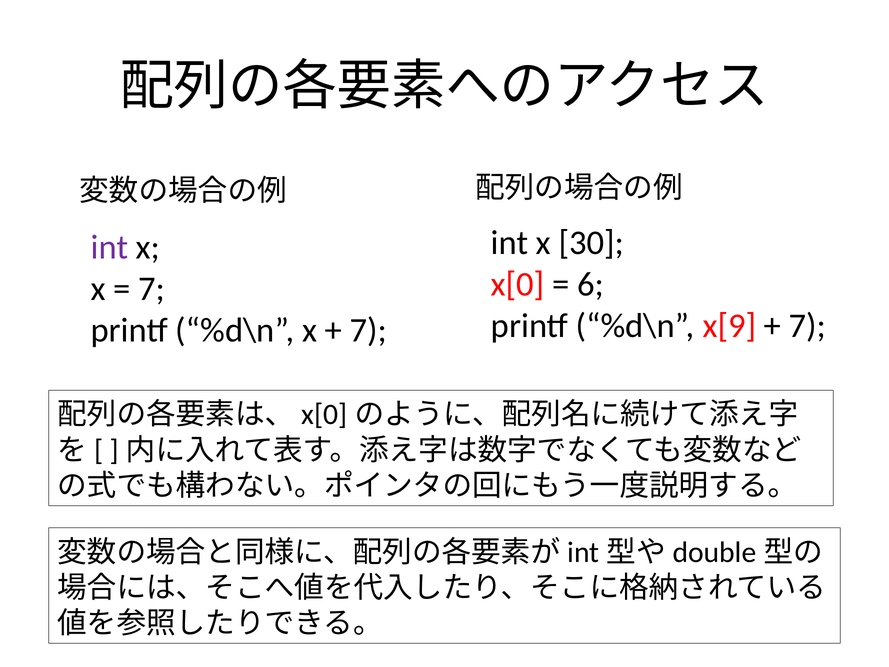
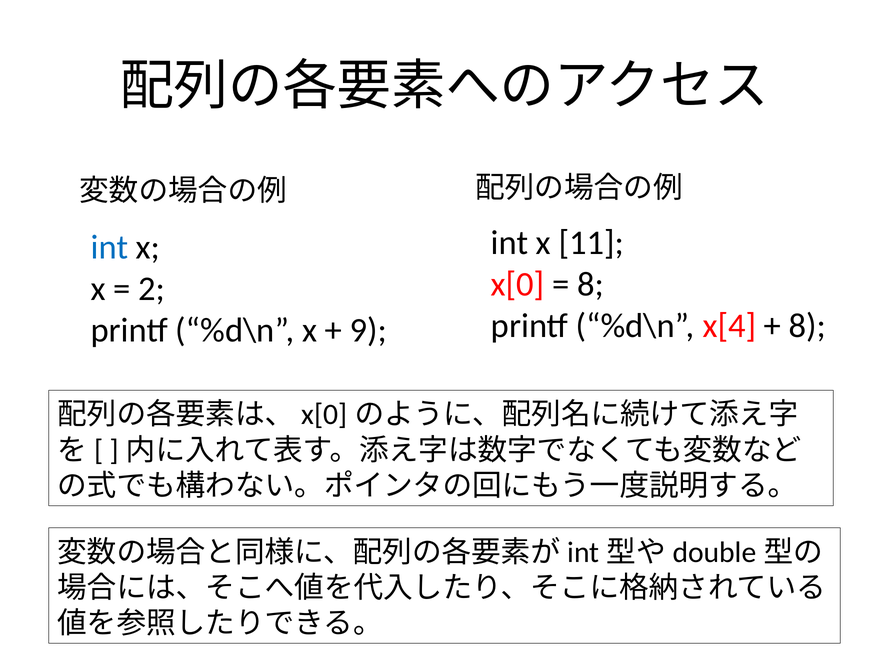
30: 30 -> 11 (591, 243)
int colour: purple -> blue (109, 247)
6: 6 -> 8 (591, 284)
7: 7 -> 2 (152, 289)
x[9: x[9 -> x[4 (729, 326)
7: 7 -> 8 (807, 326)
7: 7 -> 9 (368, 330)
